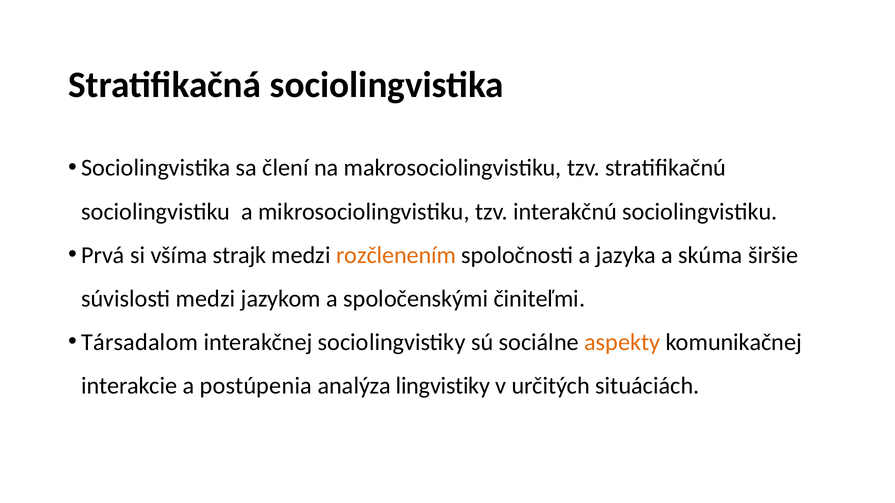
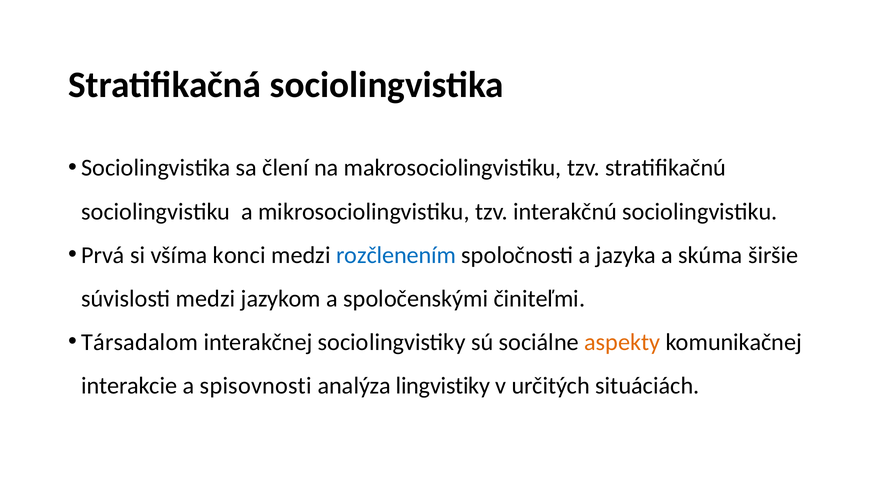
strajk: strajk -> konci (239, 255)
rozčlenením colour: orange -> blue (396, 255)
postúpenia: postúpenia -> spisovnosti (256, 386)
